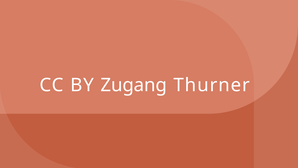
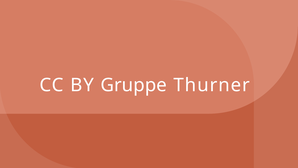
Zugang: Zugang -> Gruppe (134, 85)
